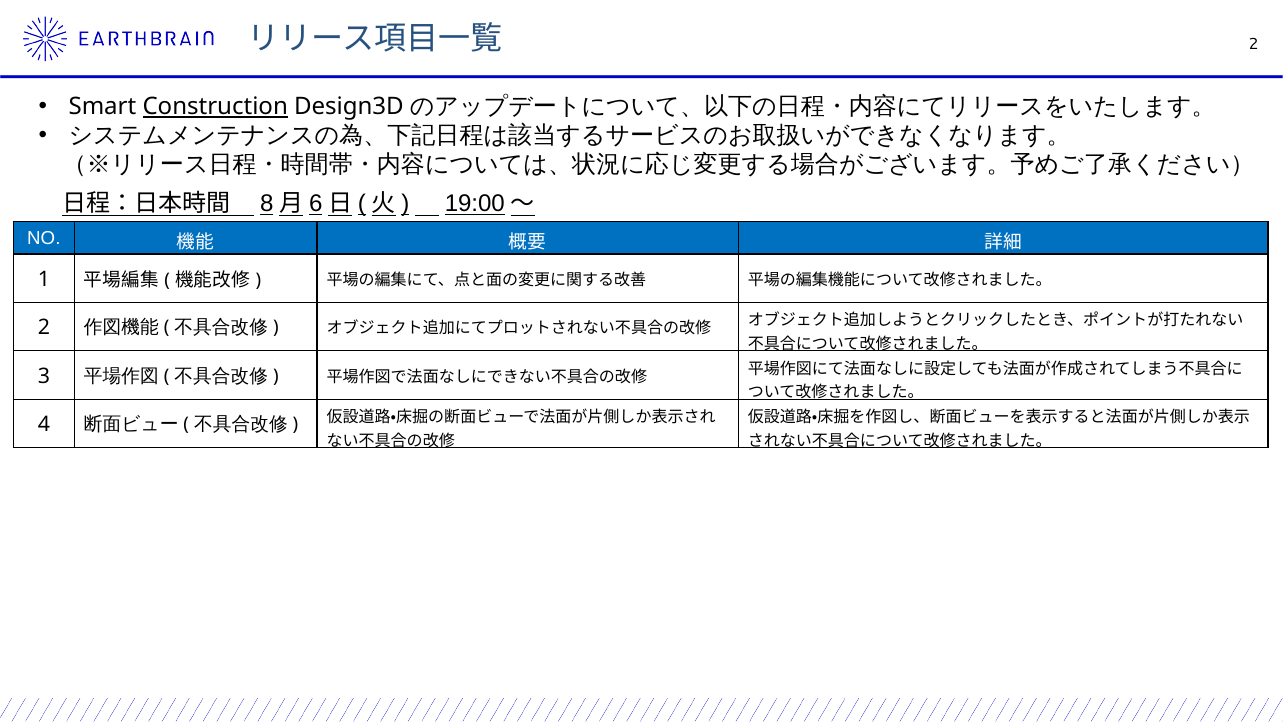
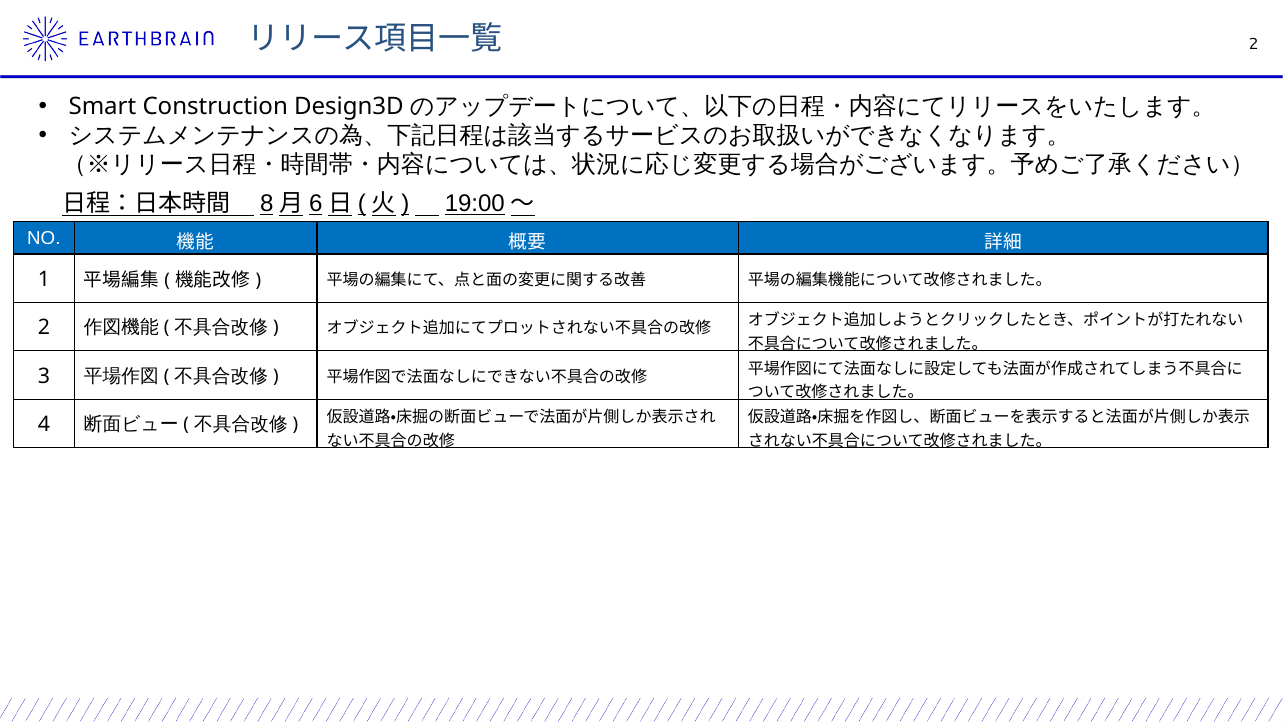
Construction underline: present -> none (215, 107)
